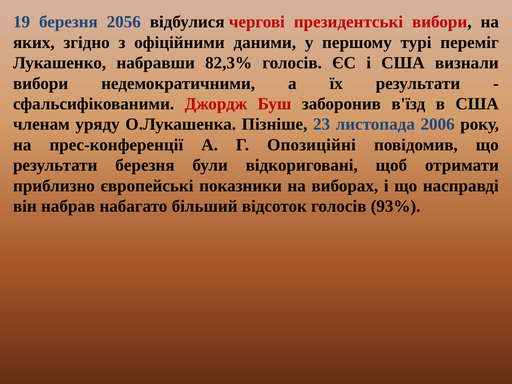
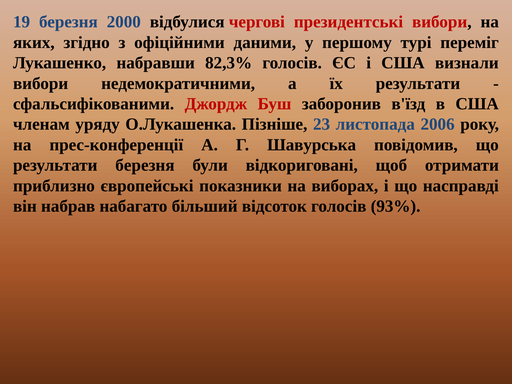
2056: 2056 -> 2000 (124, 22)
Опозиційні: Опозиційні -> Шавурська (312, 145)
